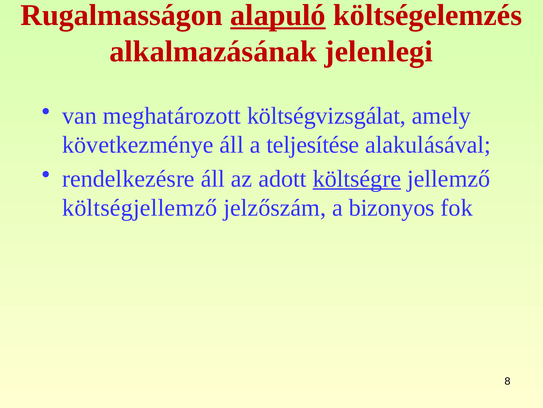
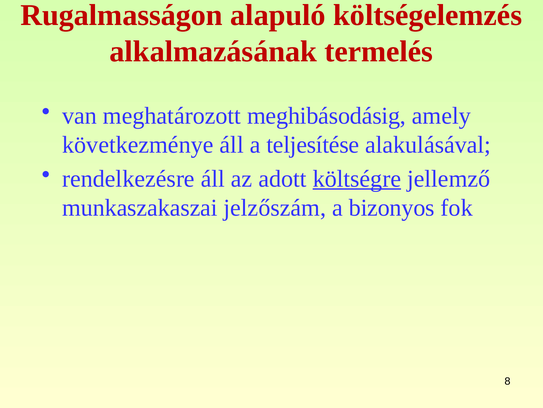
alapuló underline: present -> none (278, 15)
jelenlegi: jelenlegi -> termelés (379, 51)
költségvizsgálat: költségvizsgálat -> meghibásodásig (327, 116)
költségjellemző: költségjellemző -> munkaszakaszai (140, 207)
